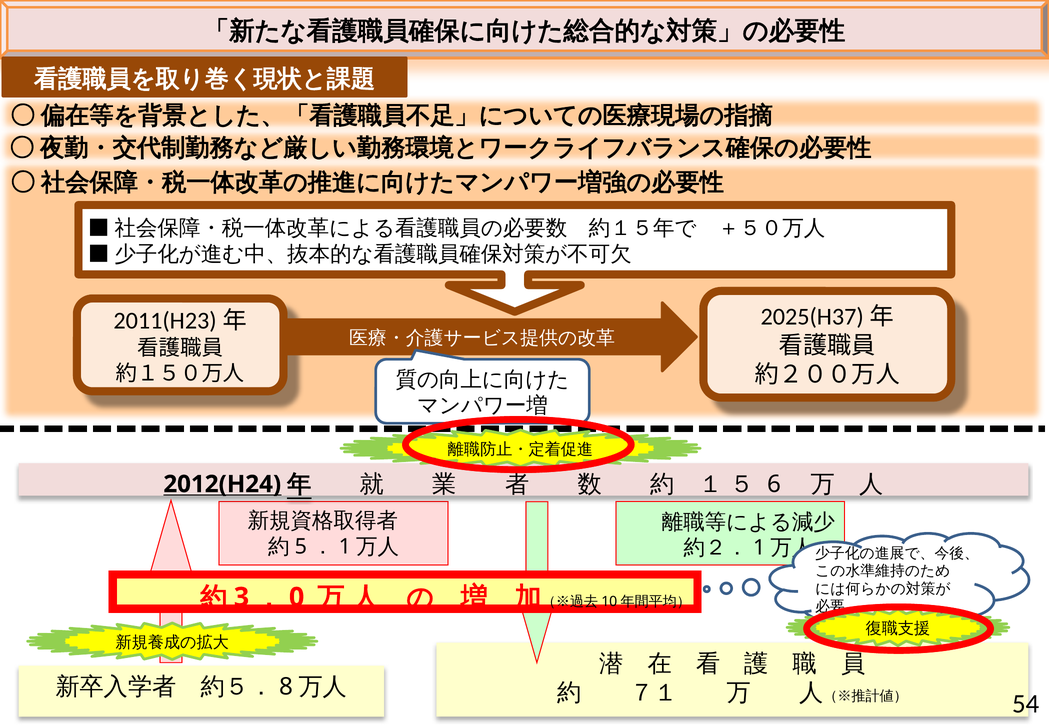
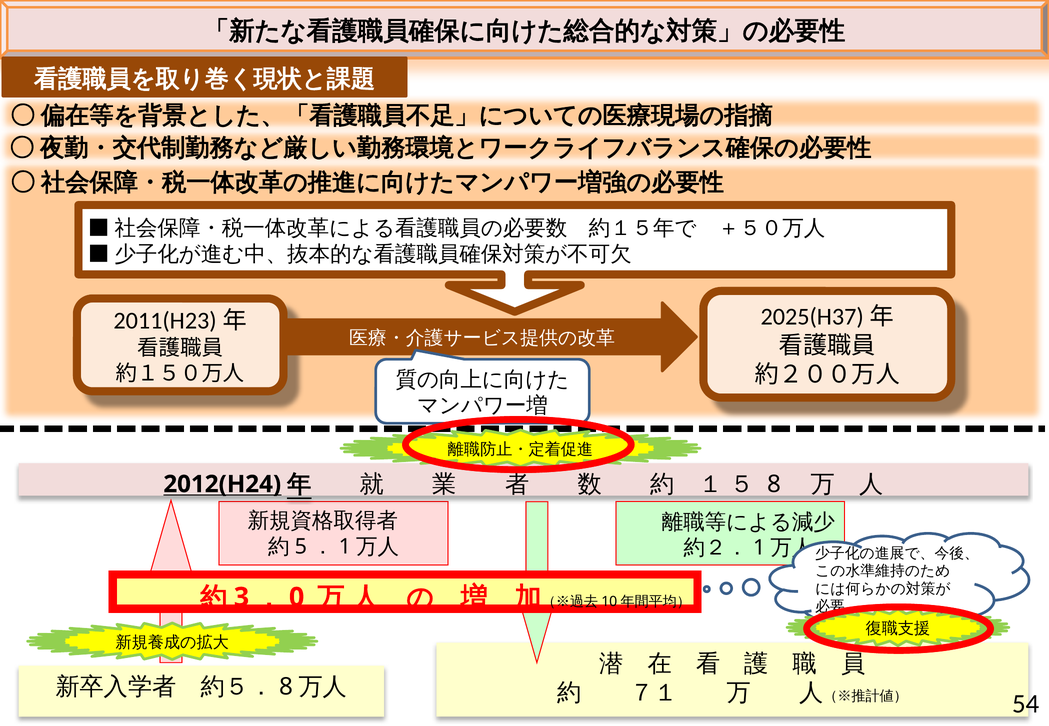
6: 6 -> 8 (774, 484)
